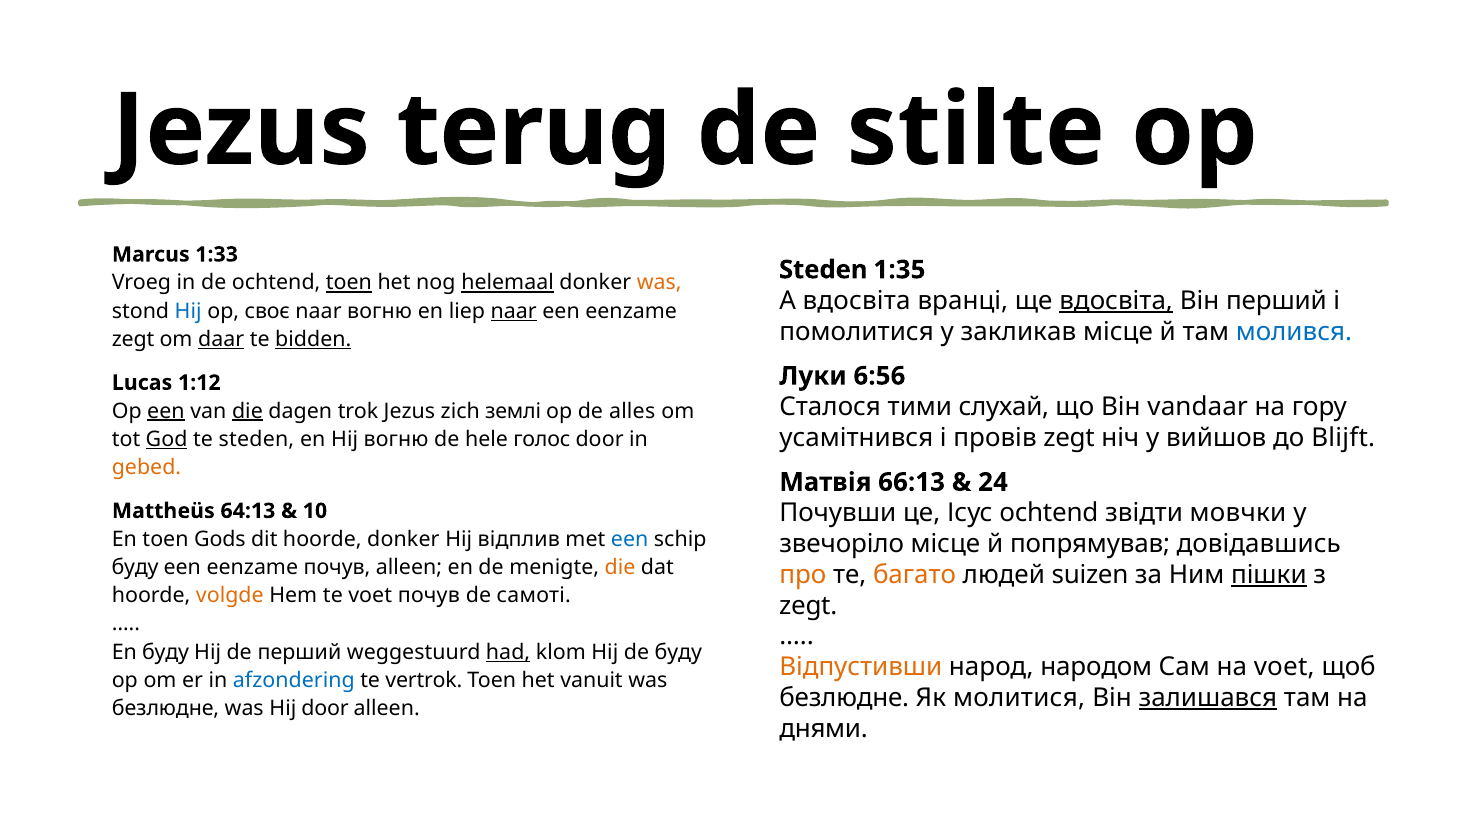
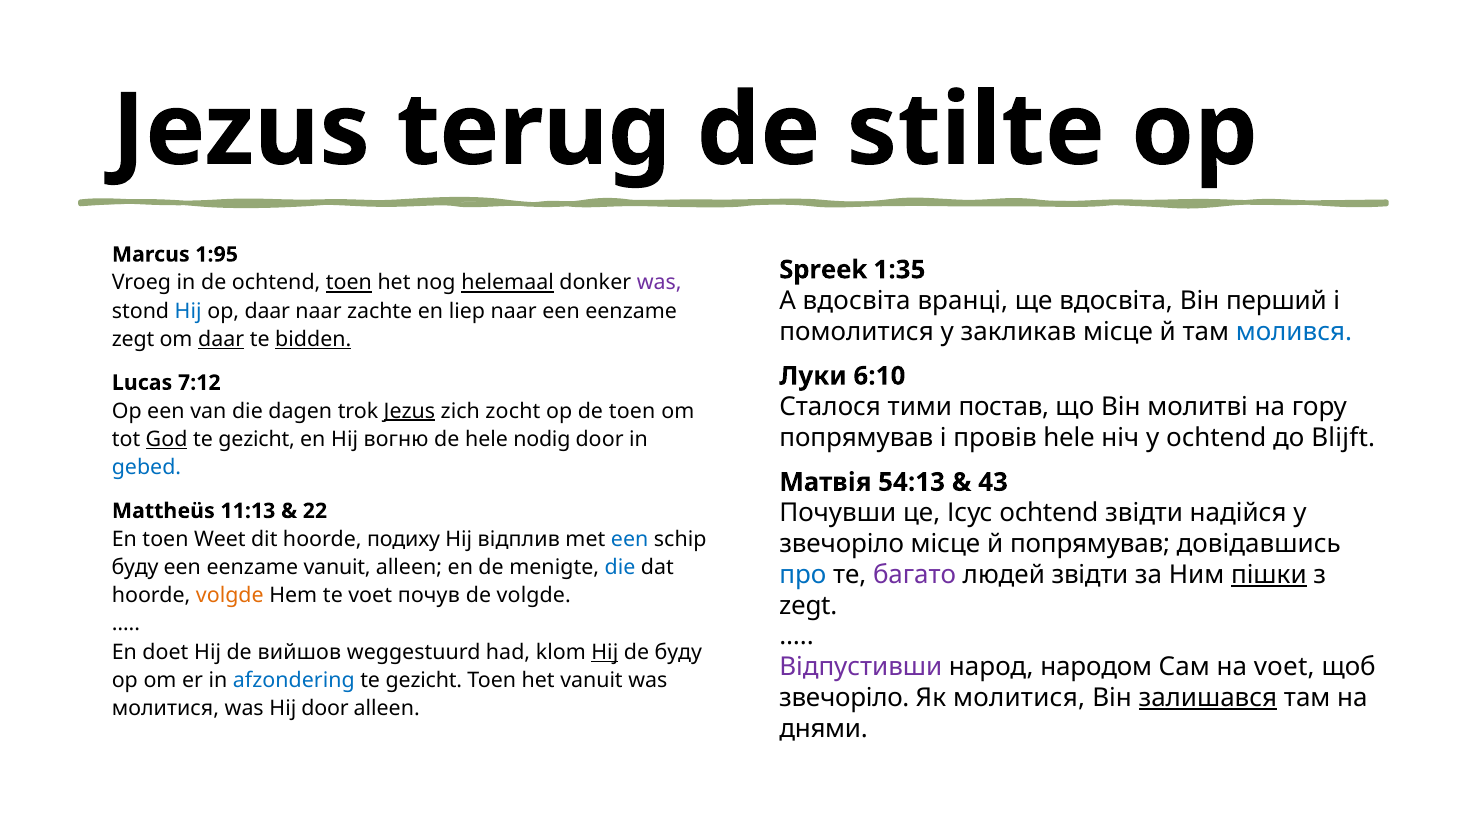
1:33: 1:33 -> 1:95 (217, 255)
Steden: Steden -> Spreek (823, 270)
was colour: orange -> purple (659, 283)
вдосвіта underline: present -> none (1116, 301)
op своє: своє -> daar (267, 311)
naar вогню: вогню -> zachte (380, 311)
naar underline: present -> none (514, 311)
6:56: 6:56 -> 6:10 (879, 376)
1:12: 1:12 -> 7:12 (199, 383)
слухай: слухай -> постав (1004, 407)
vandaar: vandaar -> молитві (1198, 407)
een underline: present -> none (166, 411)
die underline: present -> none (247, 411)
Jezus underline: none -> present (409, 411)
землі: землі -> zocht (513, 411)
de alles: alles -> toen (632, 411)
усамітнився: усамітнився -> попрямував (856, 438)
провів zegt: zegt -> hele (1069, 438)
у вийшов: вийшов -> ochtend (1216, 438)
steden: steden -> gezicht (257, 439)
голос: голос -> nodig (542, 439)
gebed colour: orange -> blue (147, 468)
66:13: 66:13 -> 54:13 (912, 482)
24: 24 -> 43 (993, 482)
мовчки: мовчки -> надійся (1238, 513)
64:13: 64:13 -> 11:13 (248, 511)
10: 10 -> 22 (315, 511)
Gods: Gods -> Weet (220, 539)
hoorde donker: donker -> подиху (404, 539)
eenzame почув: почув -> vanuit (337, 568)
die colour: orange -> blue (620, 568)
про colour: orange -> blue (803, 575)
багато colour: orange -> purple (915, 575)
людей suizen: suizen -> звідти (1090, 575)
de самоті: самоті -> volgde (534, 596)
En буду: буду -> doet (165, 652)
de перший: перший -> вийшов (299, 652)
had underline: present -> none (508, 652)
Hij underline: none -> present (605, 652)
Відпустивши colour: orange -> purple (861, 667)
vertrok: vertrok -> gezicht (424, 681)
безлюдне: безлюдне -> звечоріло (844, 698)
безлюдне: безлюдне -> молитися (165, 709)
